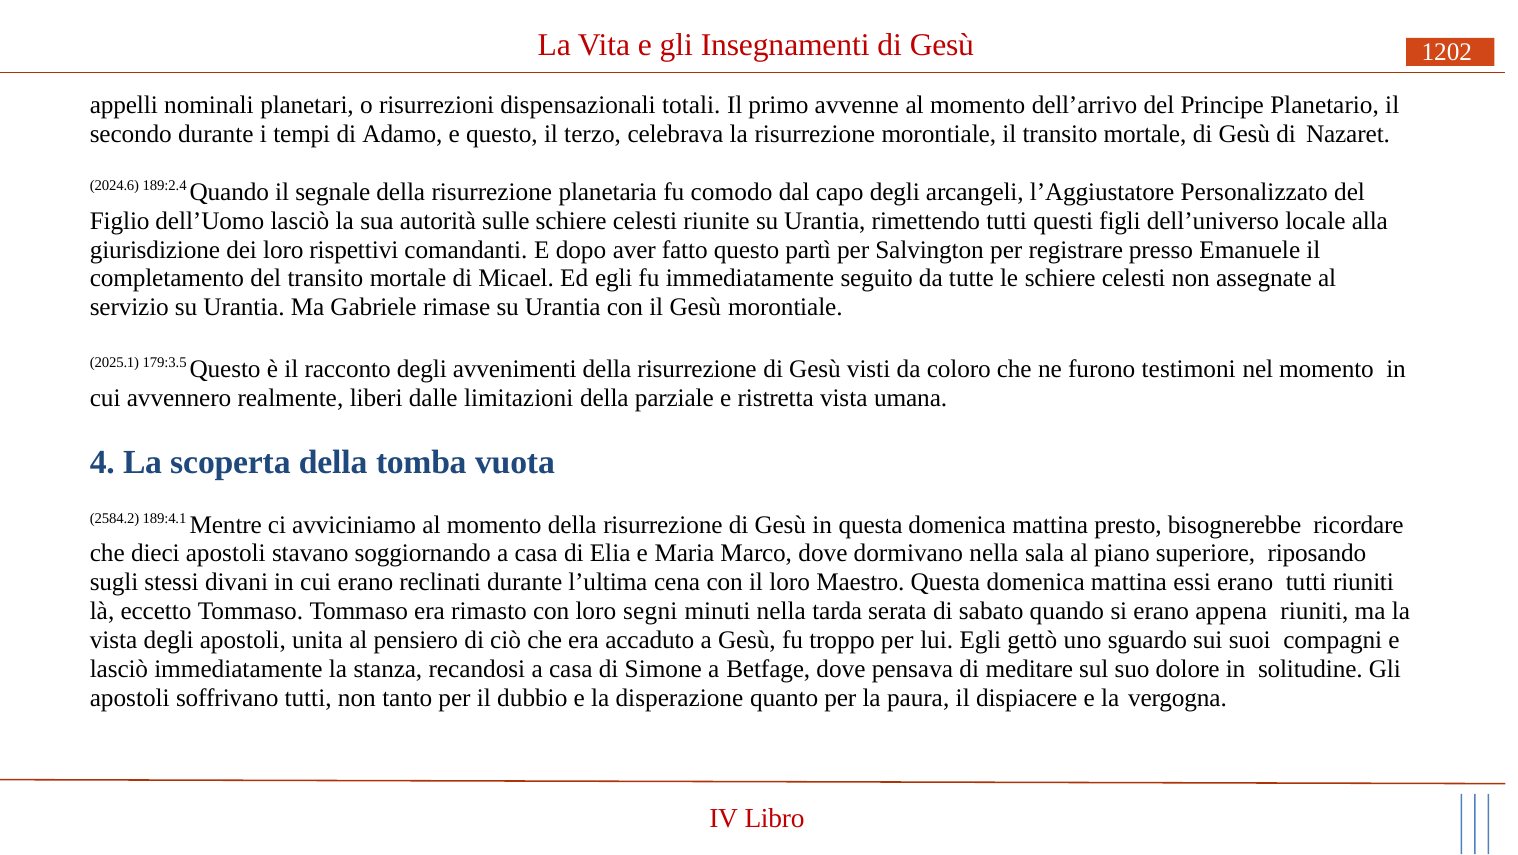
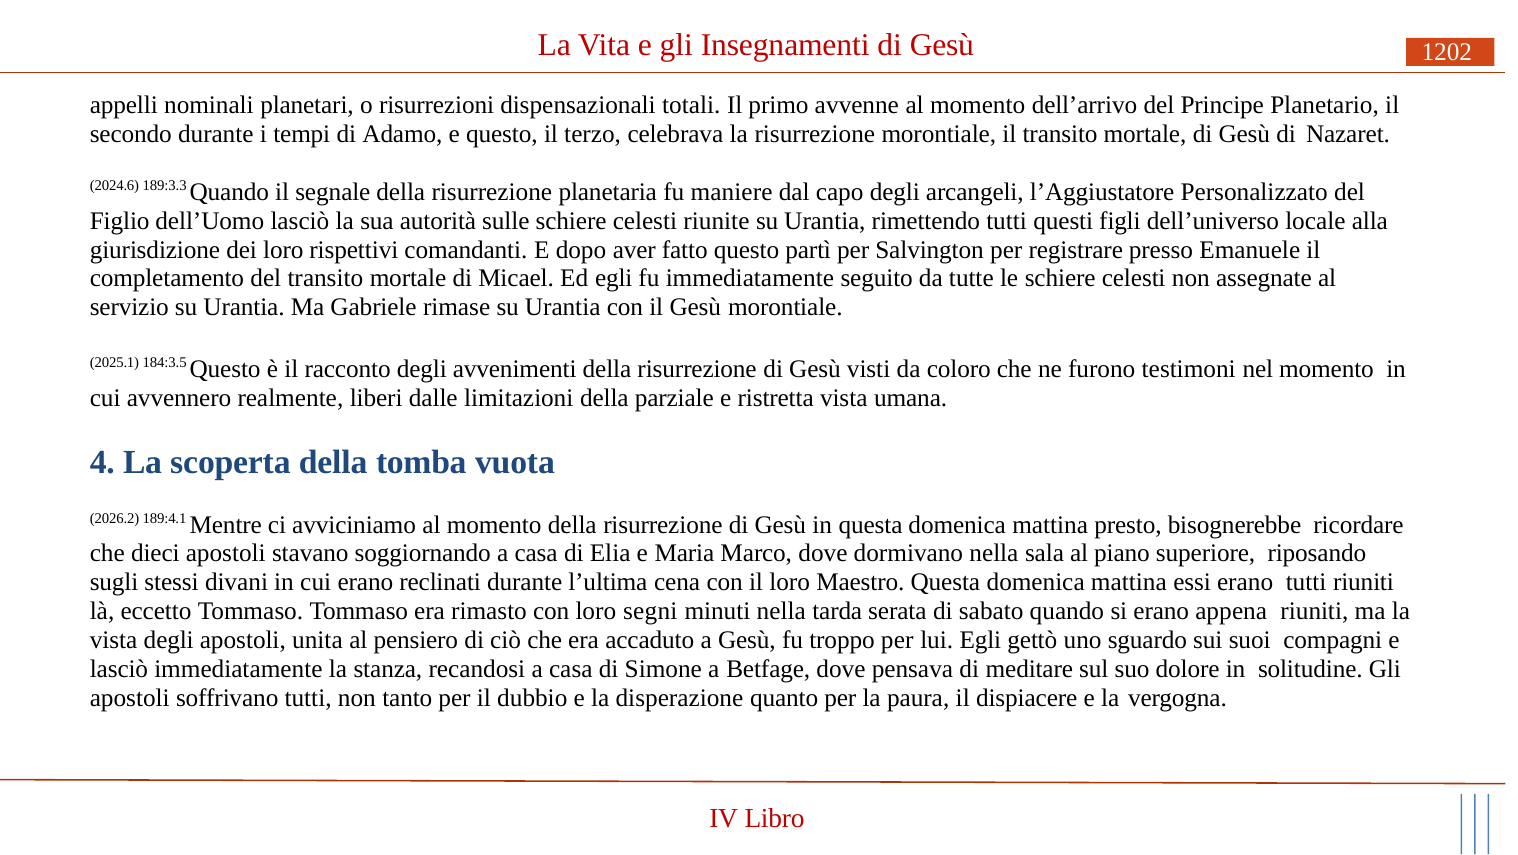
189:2.4: 189:2.4 -> 189:3.3 (165, 186)
comodo: comodo -> maniere (732, 192)
179:3.5: 179:3.5 -> 184:3.5 (165, 363)
2584.2: 2584.2 -> 2026.2 (115, 518)
